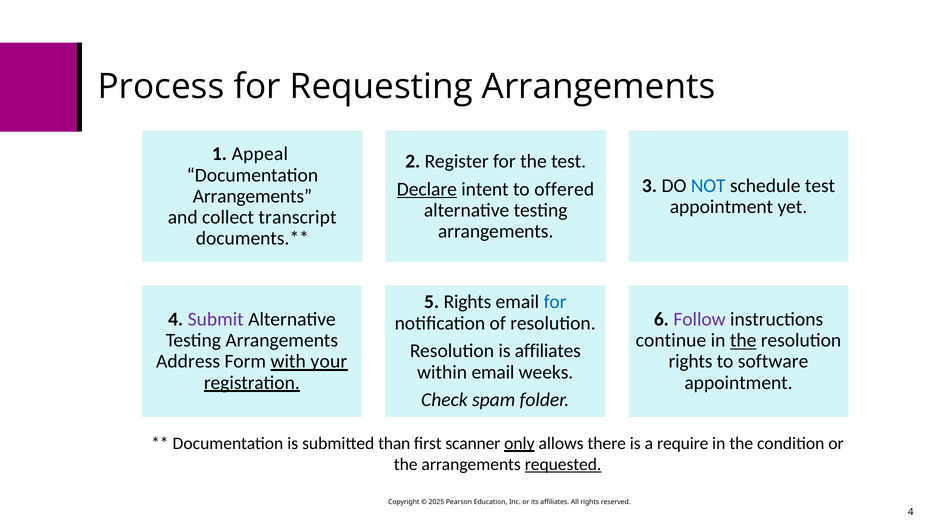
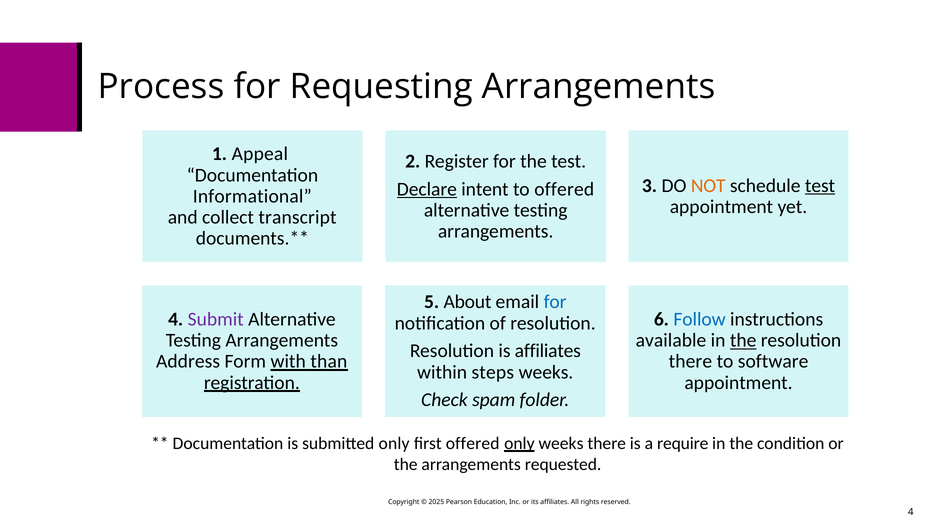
NOT colour: blue -> orange (708, 186)
test underline: none -> present (820, 186)
Arrangements: Arrangements -> Informational (252, 196)
5 Rights: Rights -> About (467, 302)
Follow colour: purple -> blue (700, 319)
continue: continue -> available (671, 340)
your: your -> than (329, 362)
rights: rights -> there (690, 362)
within email: email -> steps (493, 372)
submitted than: than -> only (394, 443)
first scanner: scanner -> offered (473, 443)
only allows: allows -> weeks (561, 443)
requested underline: present -> none (563, 464)
